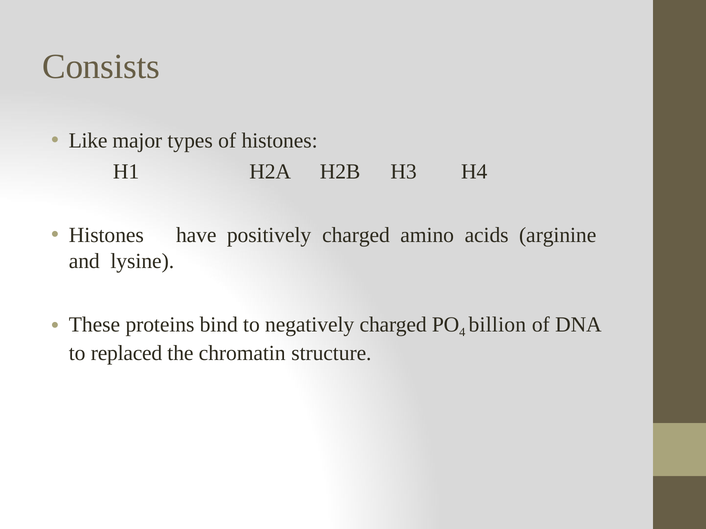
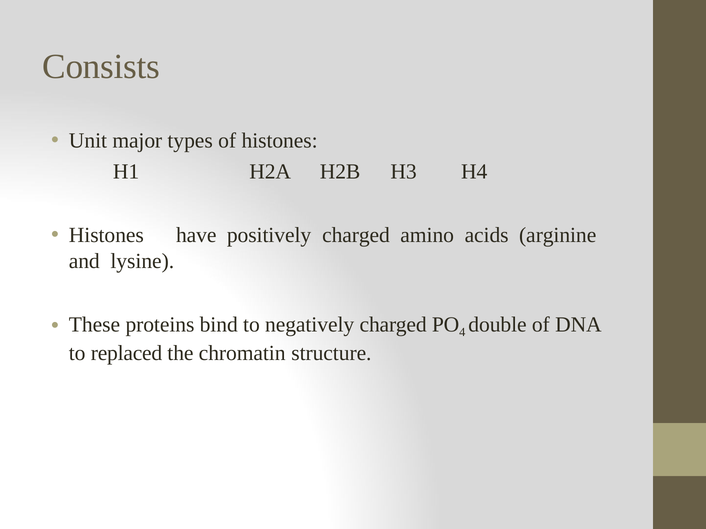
Like: Like -> Unit (88, 141)
billion: billion -> double (497, 325)
